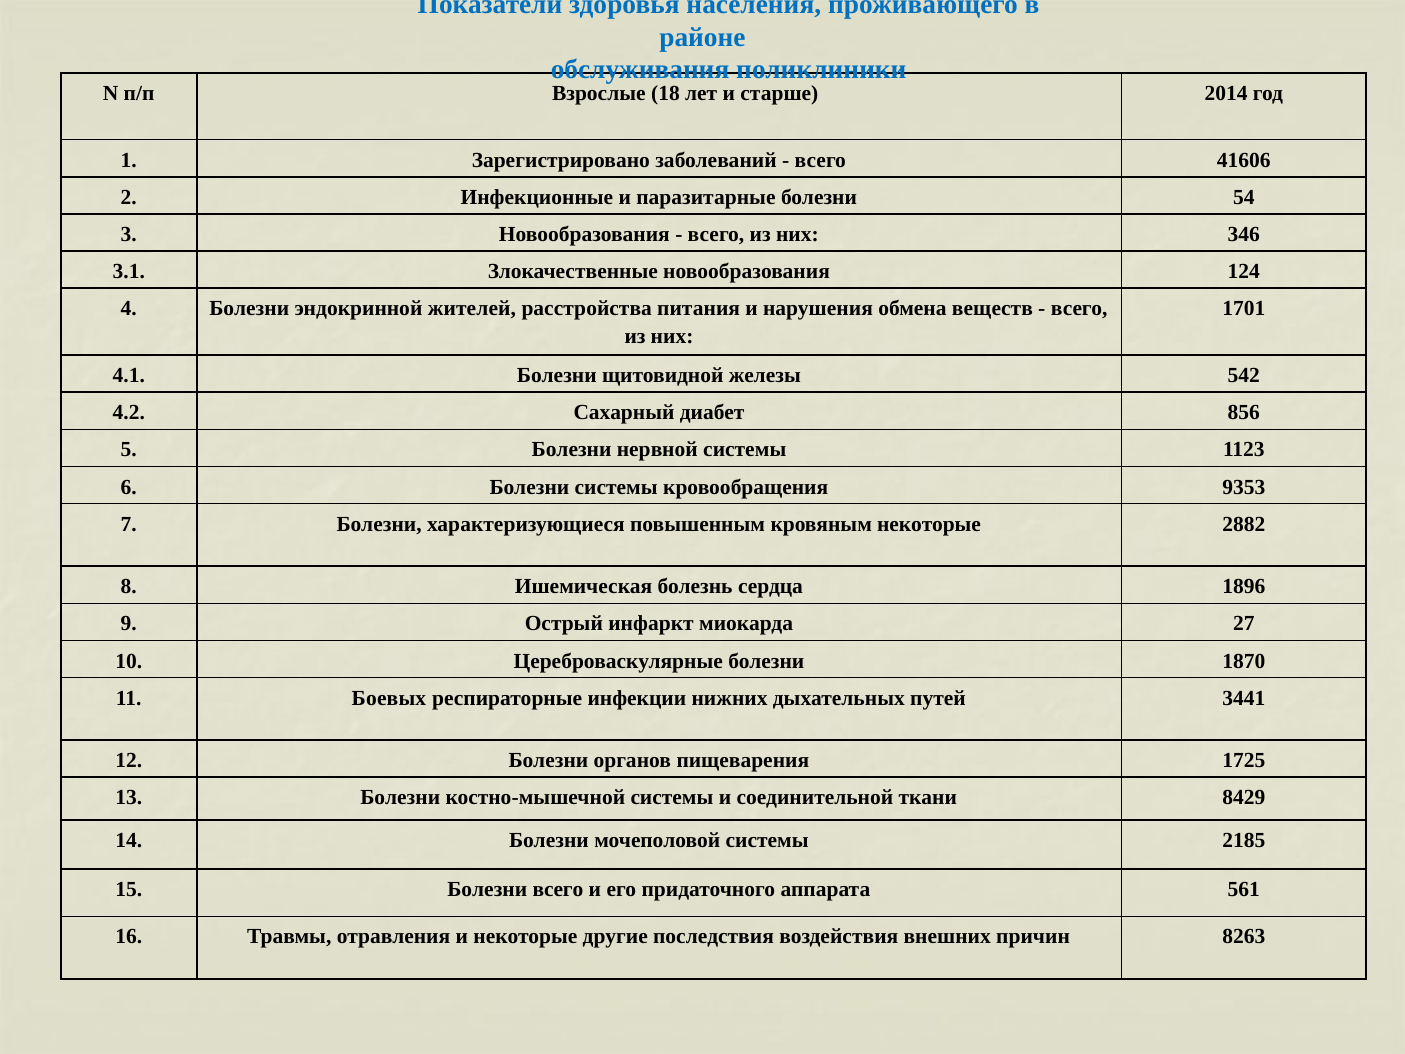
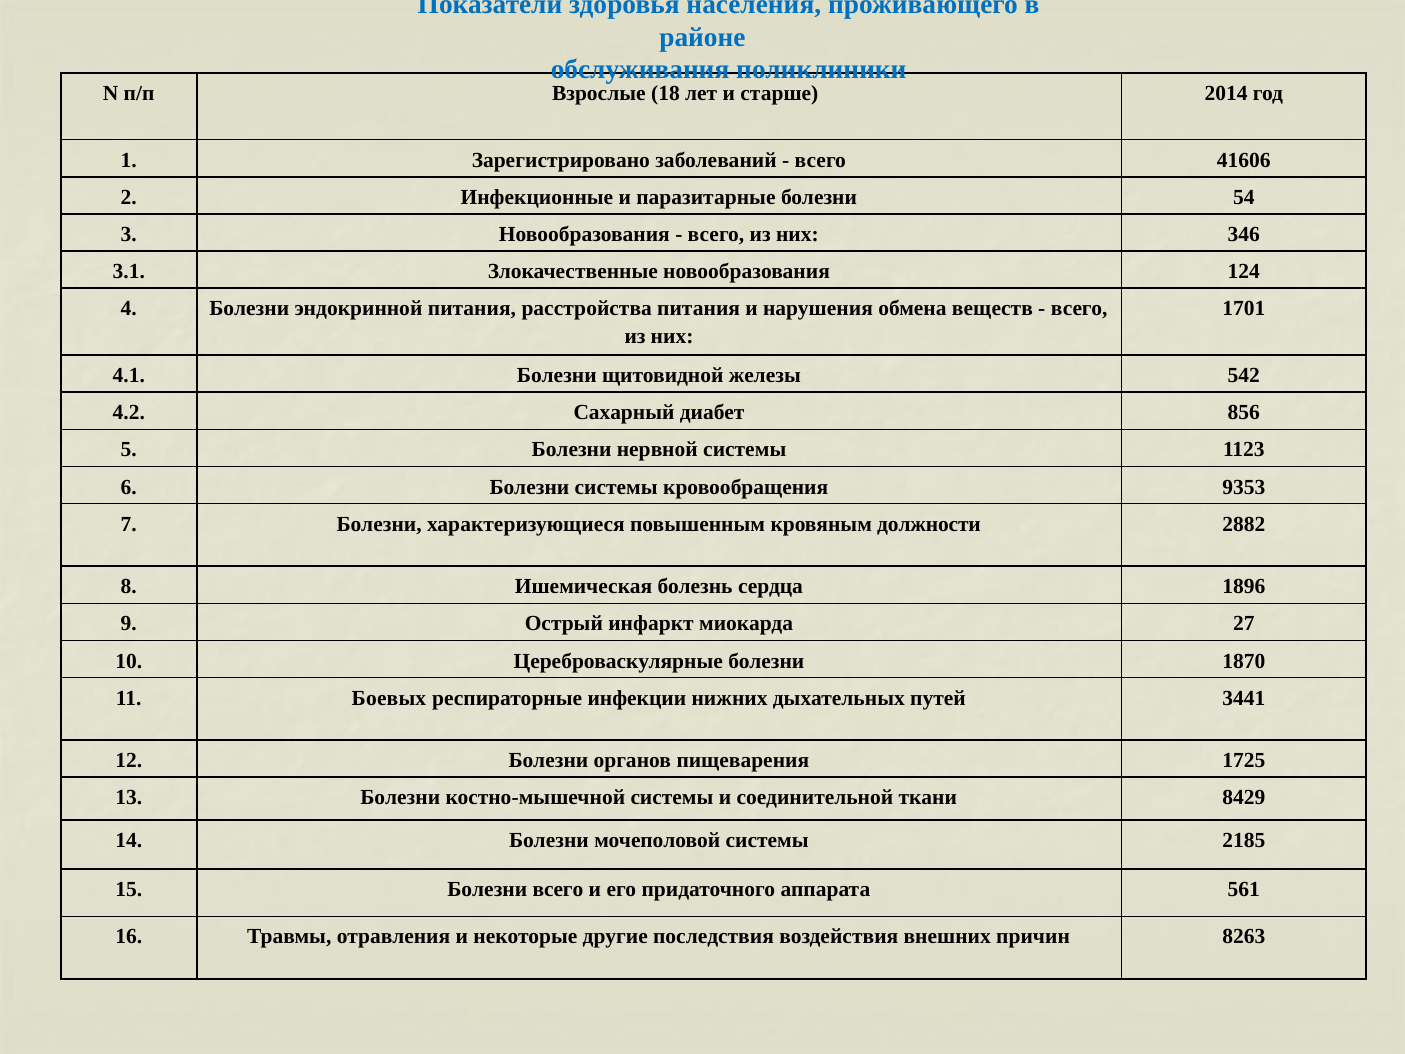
эндокринной жителей: жителей -> питания (472, 308)
кровяным некоторые: некоторые -> должности (929, 524)
